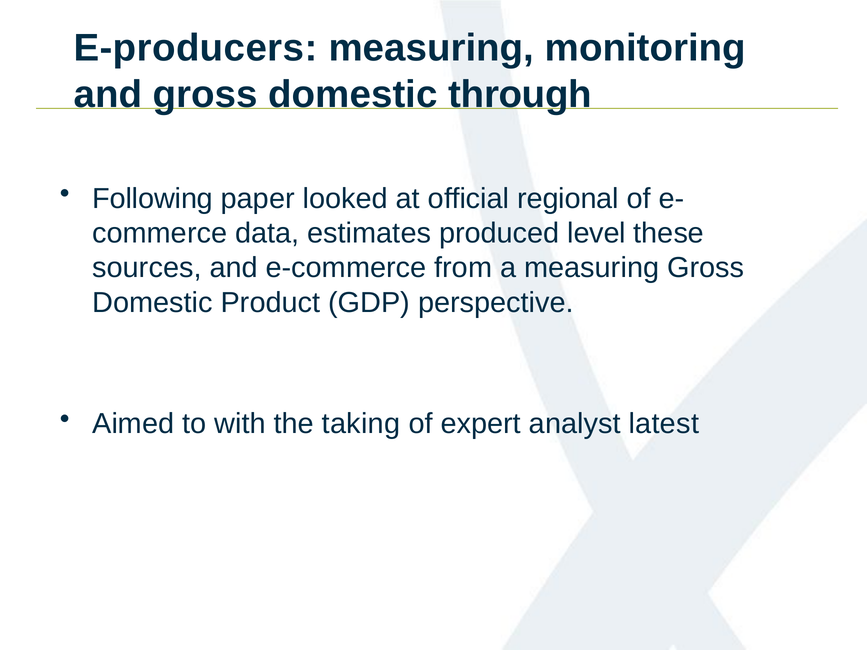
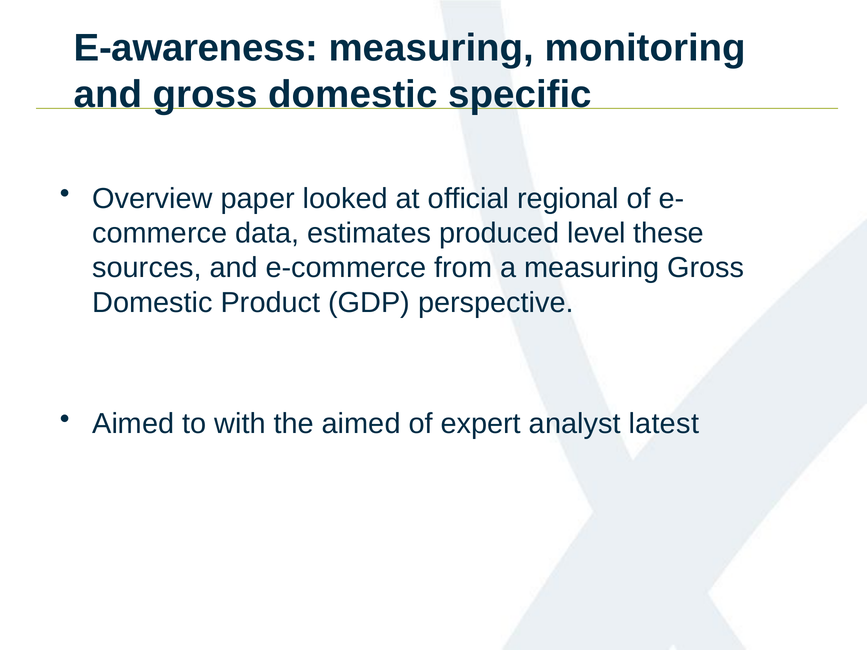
E-producers: E-producers -> E-awareness (196, 48)
through: through -> specific (520, 94)
Following: Following -> Overview (153, 199)
the taking: taking -> aimed (361, 424)
